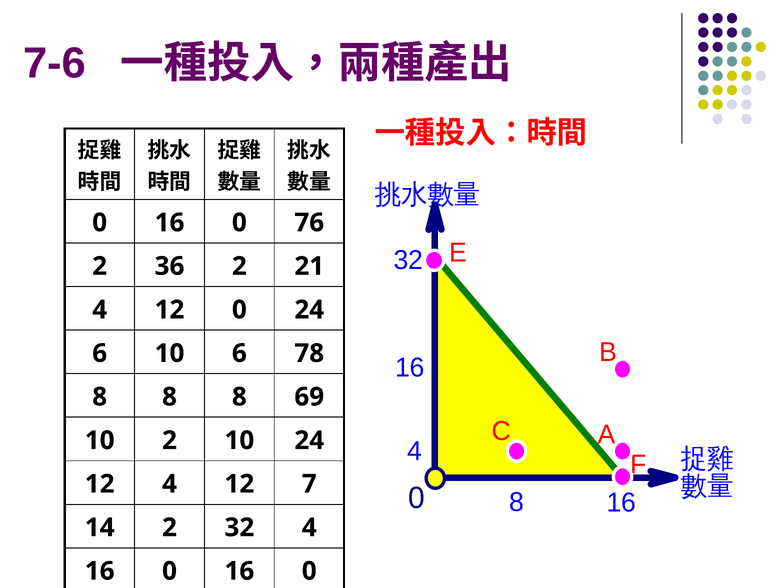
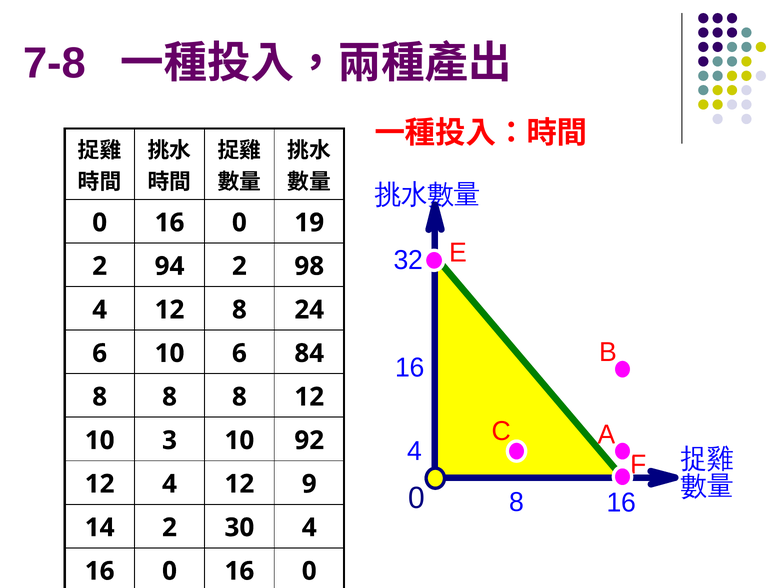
7-6: 7-6 -> 7-8 (54, 63)
76: 76 -> 19 (309, 222)
36: 36 -> 94 (170, 266)
21: 21 -> 98 (309, 266)
12 0: 0 -> 8 (239, 309)
78: 78 -> 84 (309, 353)
8 69: 69 -> 12 (309, 396)
10 2: 2 -> 3 (170, 440)
10 24: 24 -> 92 (309, 440)
7: 7 -> 9 (309, 483)
2 32: 32 -> 30 (239, 527)
